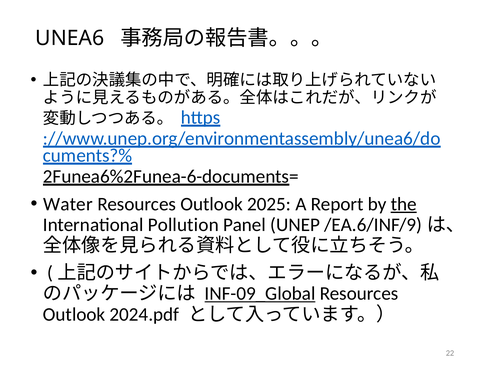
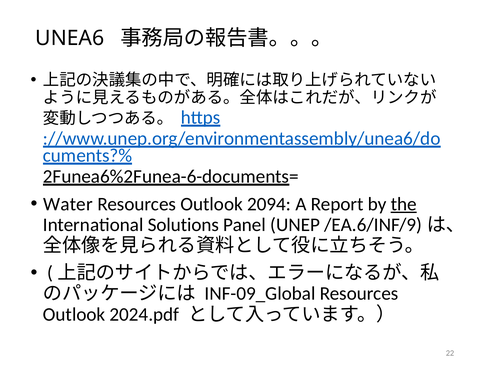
2025: 2025 -> 2094 (269, 204)
Pollution: Pollution -> Solutions (183, 225)
INF-09_Global underline: present -> none (260, 293)
